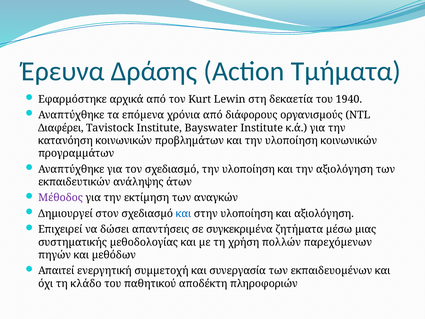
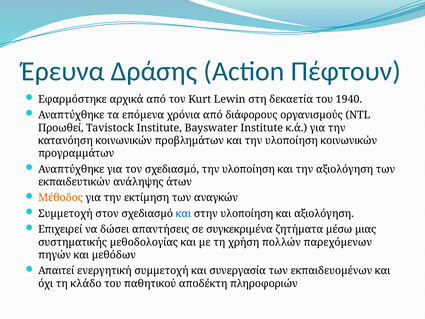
Τµήµατα: Τµήµατα -> Πέφτουν (346, 71)
Διαφέρει: Διαφέρει -> Προωθεί (61, 128)
Μέθοδος colour: purple -> orange (61, 198)
Δηµιουργεί: Δηµιουργεί -> Συµµετοχή (65, 213)
